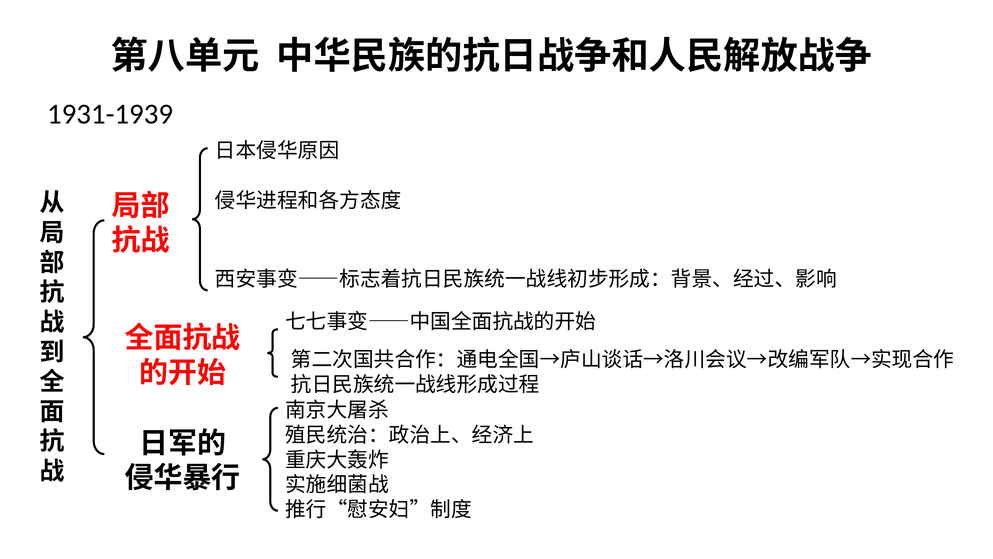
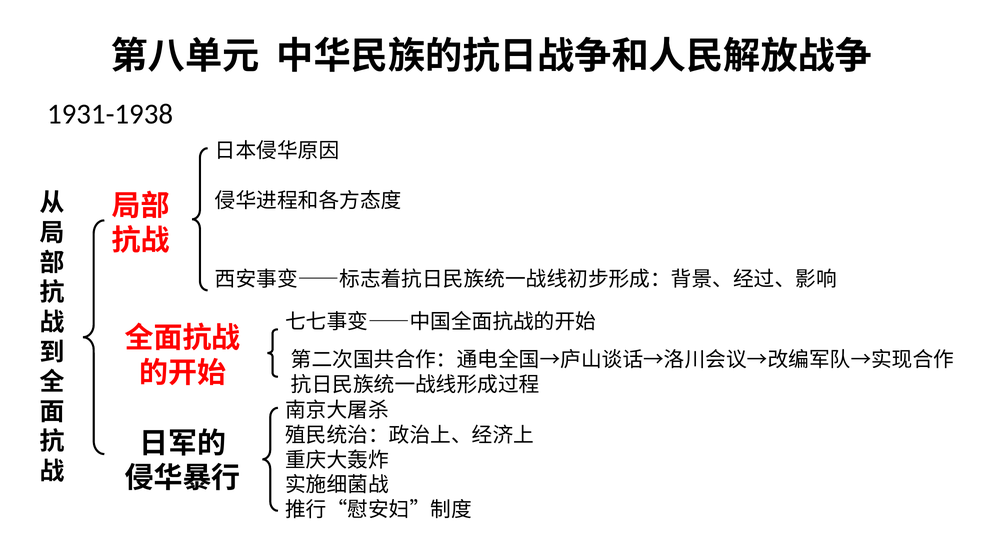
1931-1939: 1931-1939 -> 1931-1938 (110, 114)
